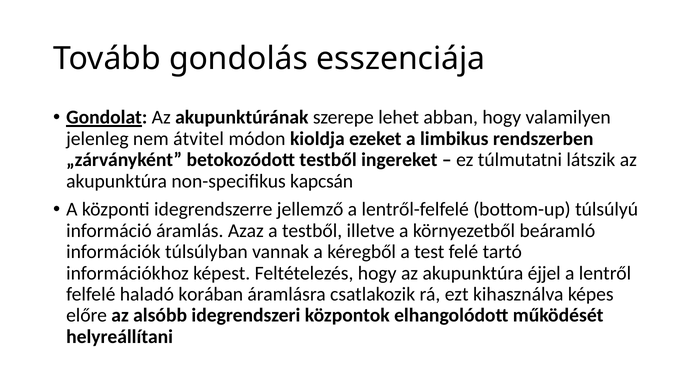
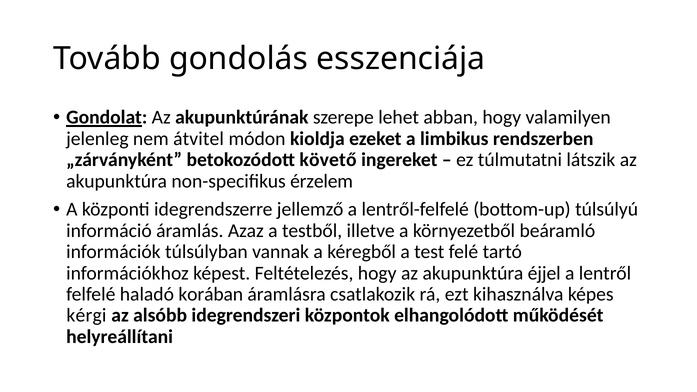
betokozódott testből: testből -> követő (328, 160)
kapcsán: kapcsán -> érzelem (322, 181)
előre: előre -> kérgi (86, 316)
